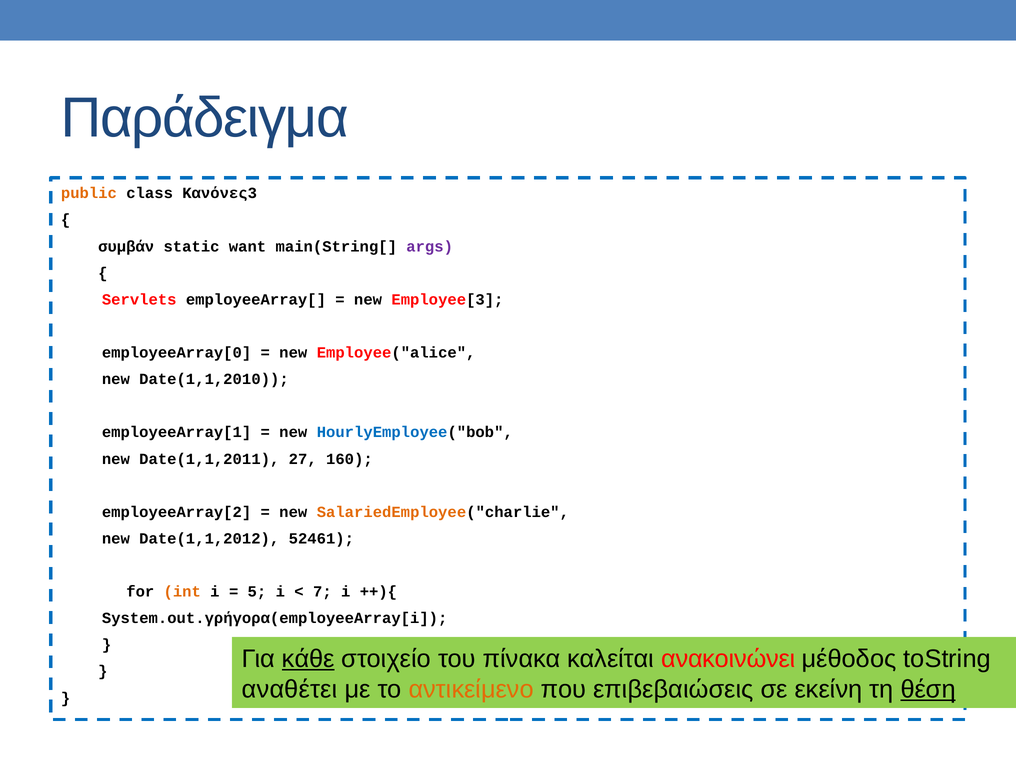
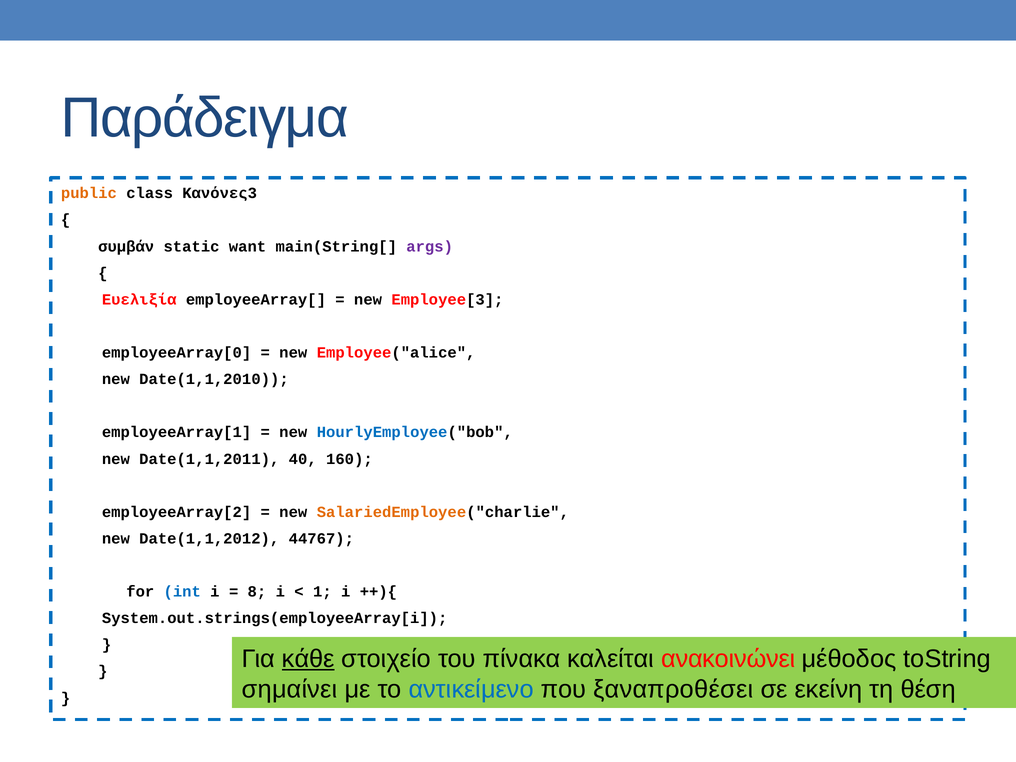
Servlets: Servlets -> Ευελιξία (139, 300)
27: 27 -> 40 (303, 459)
52461: 52461 -> 44767 (321, 539)
int colour: orange -> blue (182, 592)
5: 5 -> 8 (257, 592)
7: 7 -> 1 (322, 592)
System.out.γρήγορα(employeeArray[i: System.out.γρήγορα(employeeArray[i -> System.out.strings(employeeArray[i (275, 618)
αναθέτει: αναθέτει -> σημαίνει (290, 689)
αντικείμενο colour: orange -> blue (471, 689)
επιβεβαιώσεις: επιβεβαιώσεις -> ξαναπροθέσει (673, 689)
θέση underline: present -> none (928, 689)
